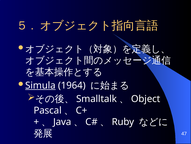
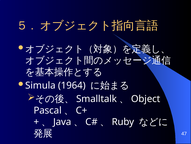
Simula underline: present -> none (40, 85)
